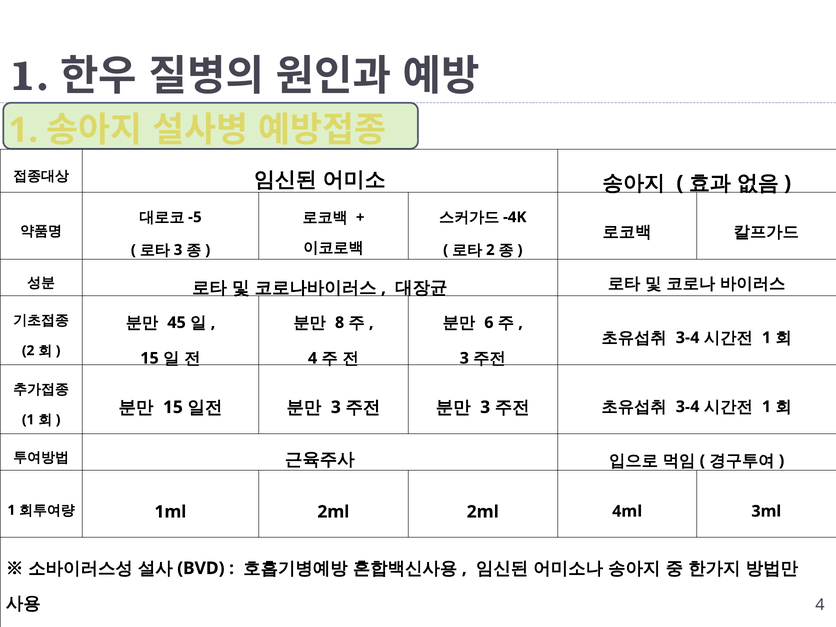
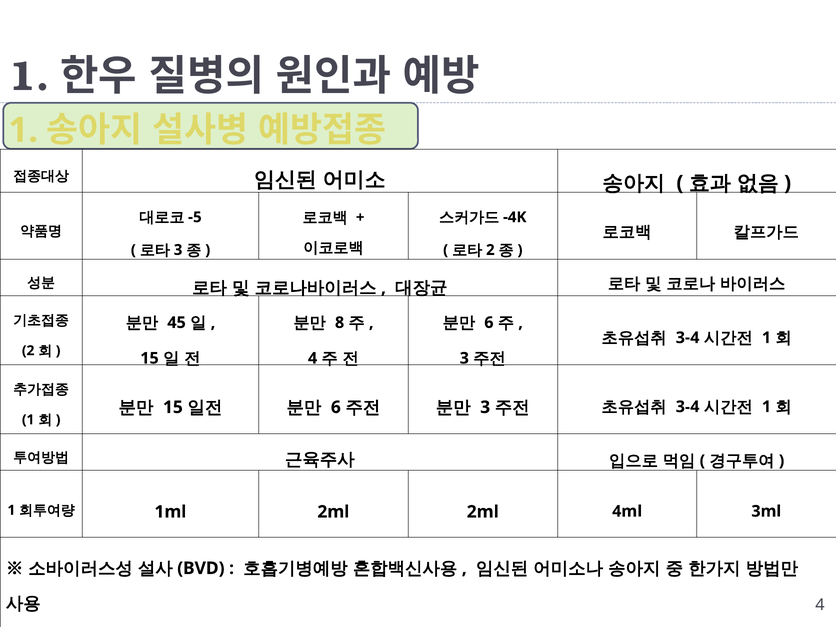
3: 3 -> 6 (336, 407)
